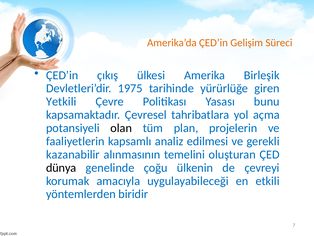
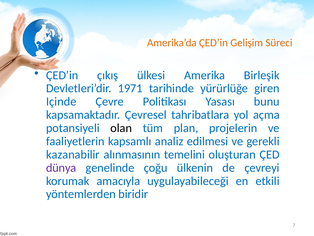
1975: 1975 -> 1971 (130, 88)
Yetkili: Yetkili -> Içinde (61, 101)
dünya colour: black -> purple (61, 167)
